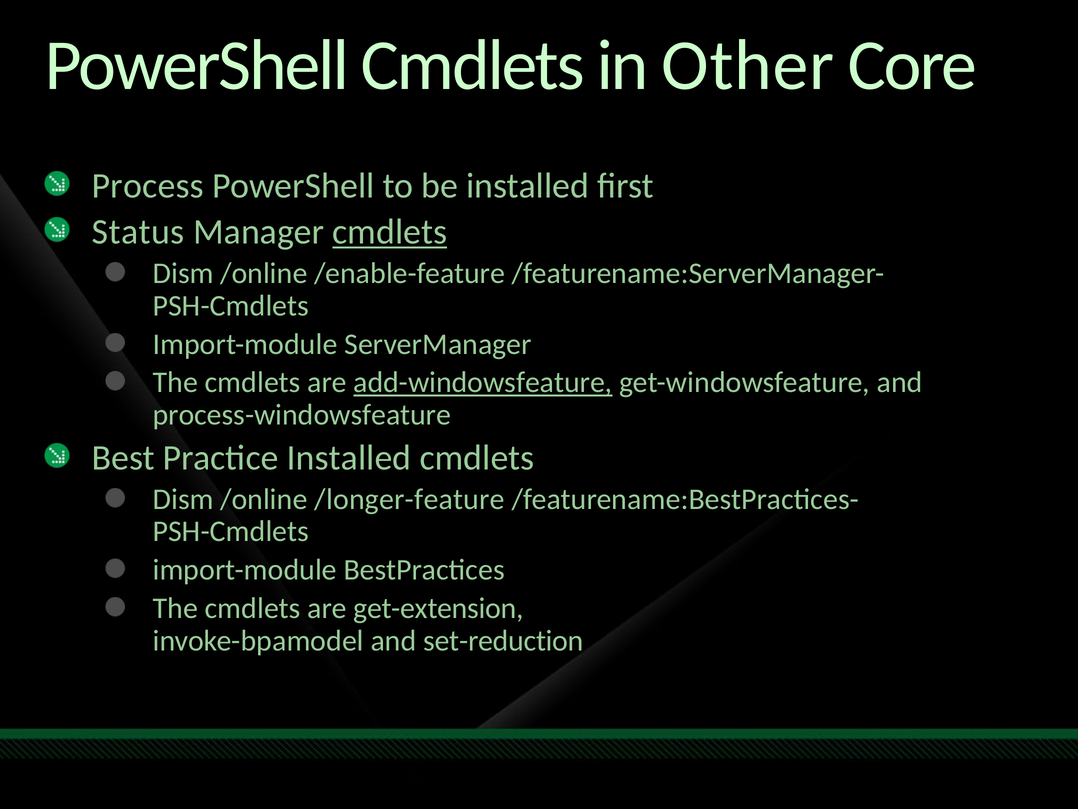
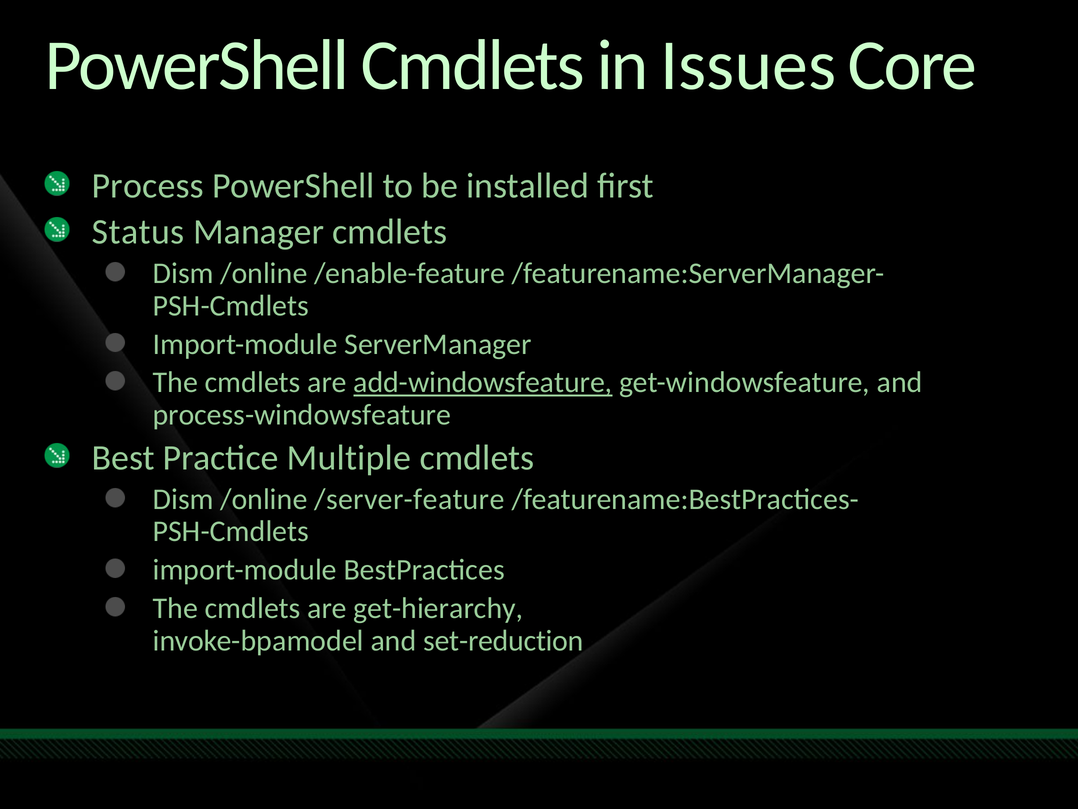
Other: Other -> Issues (748, 65)
cmdlets underline: present -> none (390, 232)
Practice Installed: Installed -> Multiple (349, 457)
/longer-feature: /longer-feature -> /server-feature (409, 499)
get-extension: get-extension -> get-hierarchy (438, 608)
